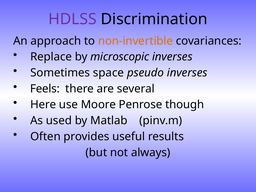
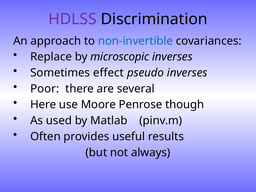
non-invertible colour: orange -> blue (135, 41)
space: space -> effect (108, 73)
Feels: Feels -> Poor (45, 89)
